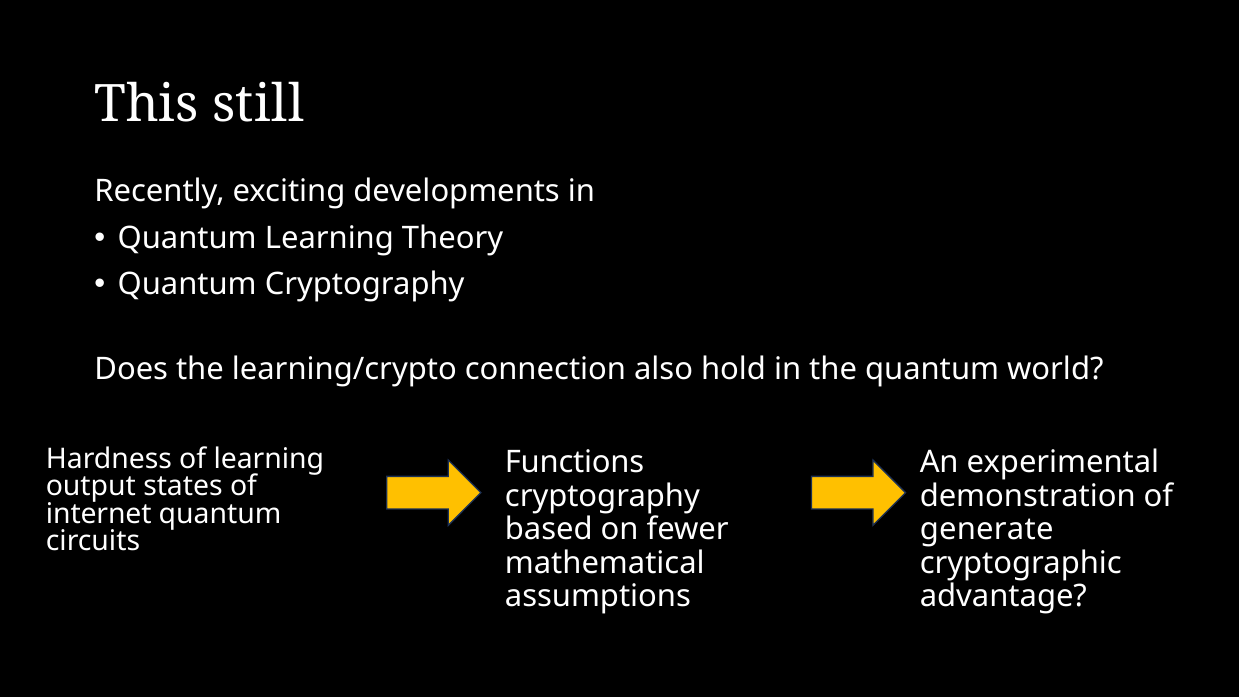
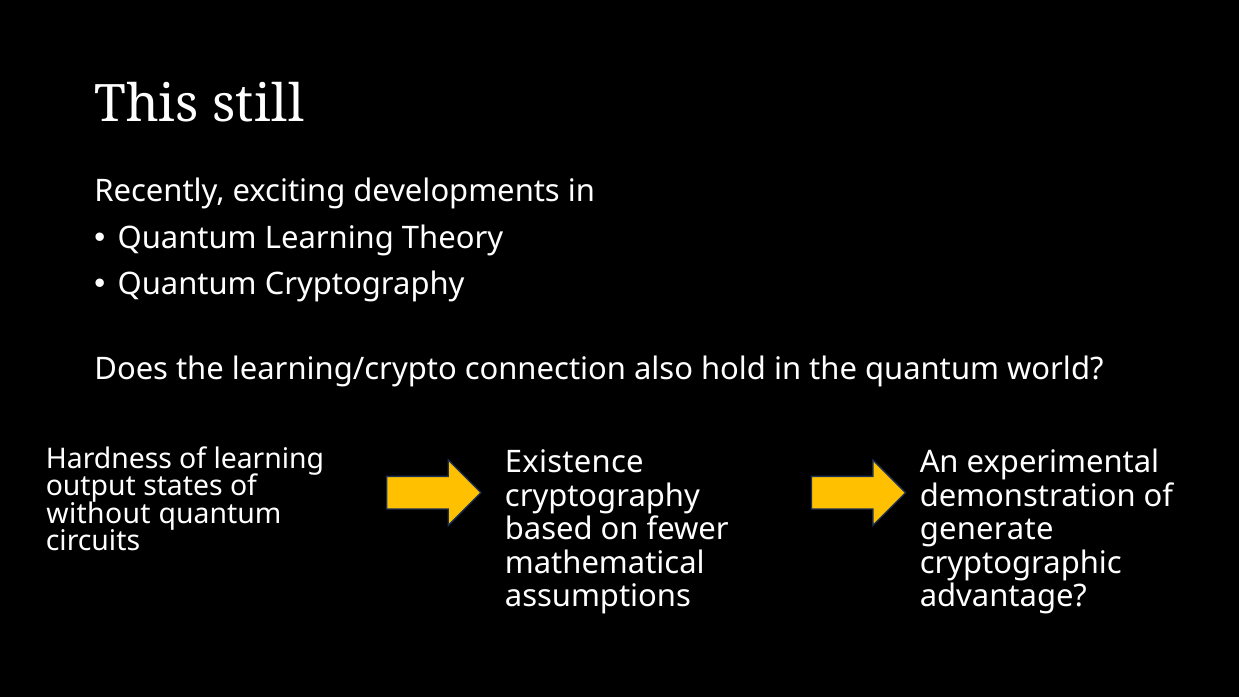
Functions: Functions -> Existence (574, 463)
internet: internet -> without (99, 514)
